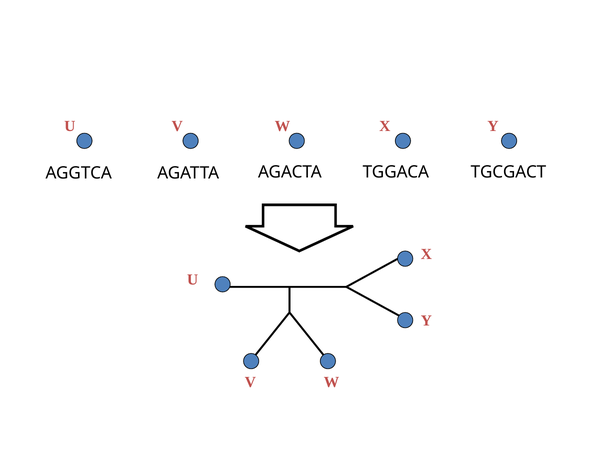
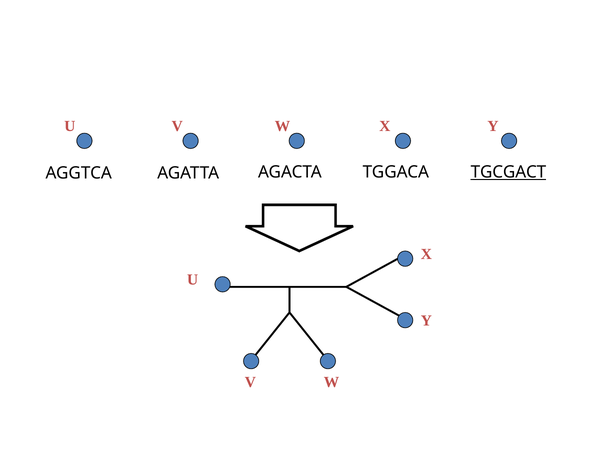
TGCGACT underline: none -> present (508, 172)
